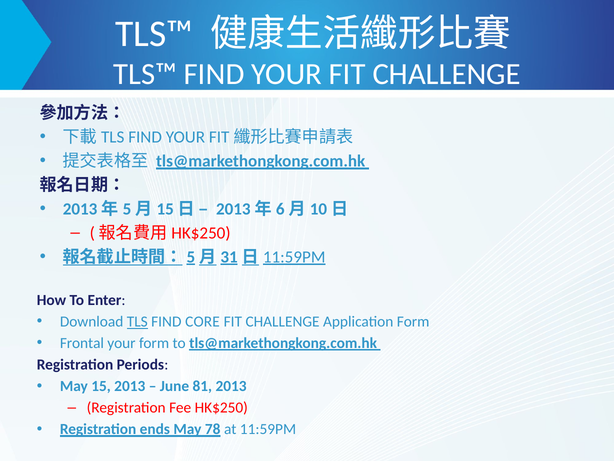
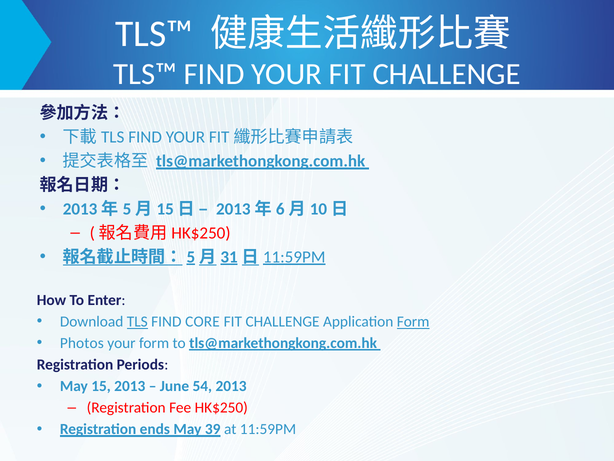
Form underline: none -> present (413, 321)
Frontal: Frontal -> Photos (82, 343)
81: 81 -> 54 (202, 386)
78: 78 -> 39 (213, 429)
